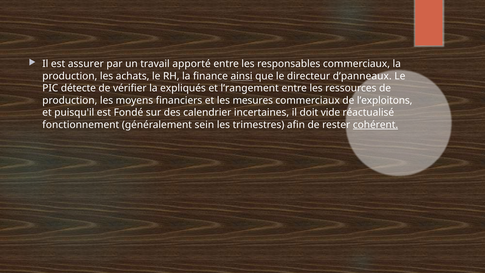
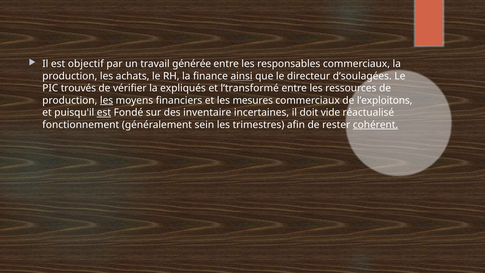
assurer: assurer -> objectif (86, 64)
apporté: apporté -> générée (192, 64)
d’panneaux: d’panneaux -> d’soulagées (362, 76)
détecte: détecte -> trouvés (78, 88)
l’rangement: l’rangement -> l’transformé (250, 88)
les underline: none -> present (107, 100)
est underline: none -> present (104, 112)
calendrier: calendrier -> inventaire (207, 112)
